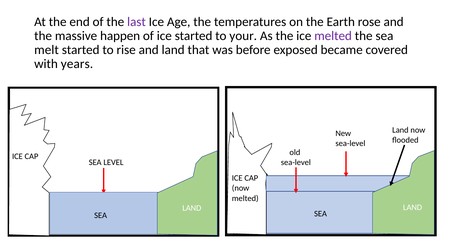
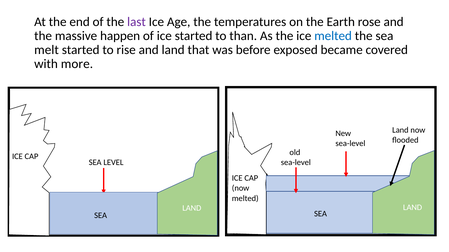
your: your -> than (243, 36)
melted colour: purple -> blue (333, 36)
years: years -> more (77, 64)
